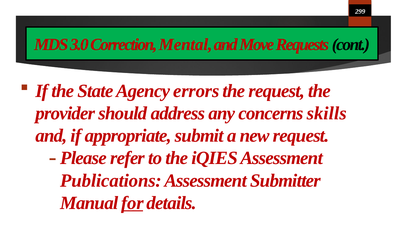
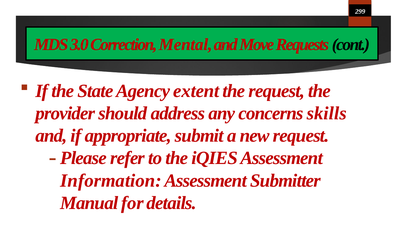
errors: errors -> extent (196, 91)
Publications: Publications -> Information (111, 180)
for underline: present -> none (132, 203)
